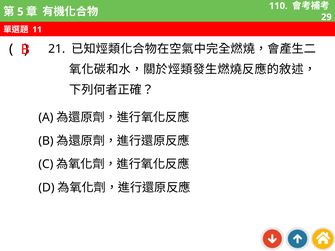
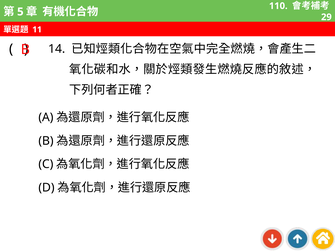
21: 21 -> 14 (57, 49)
